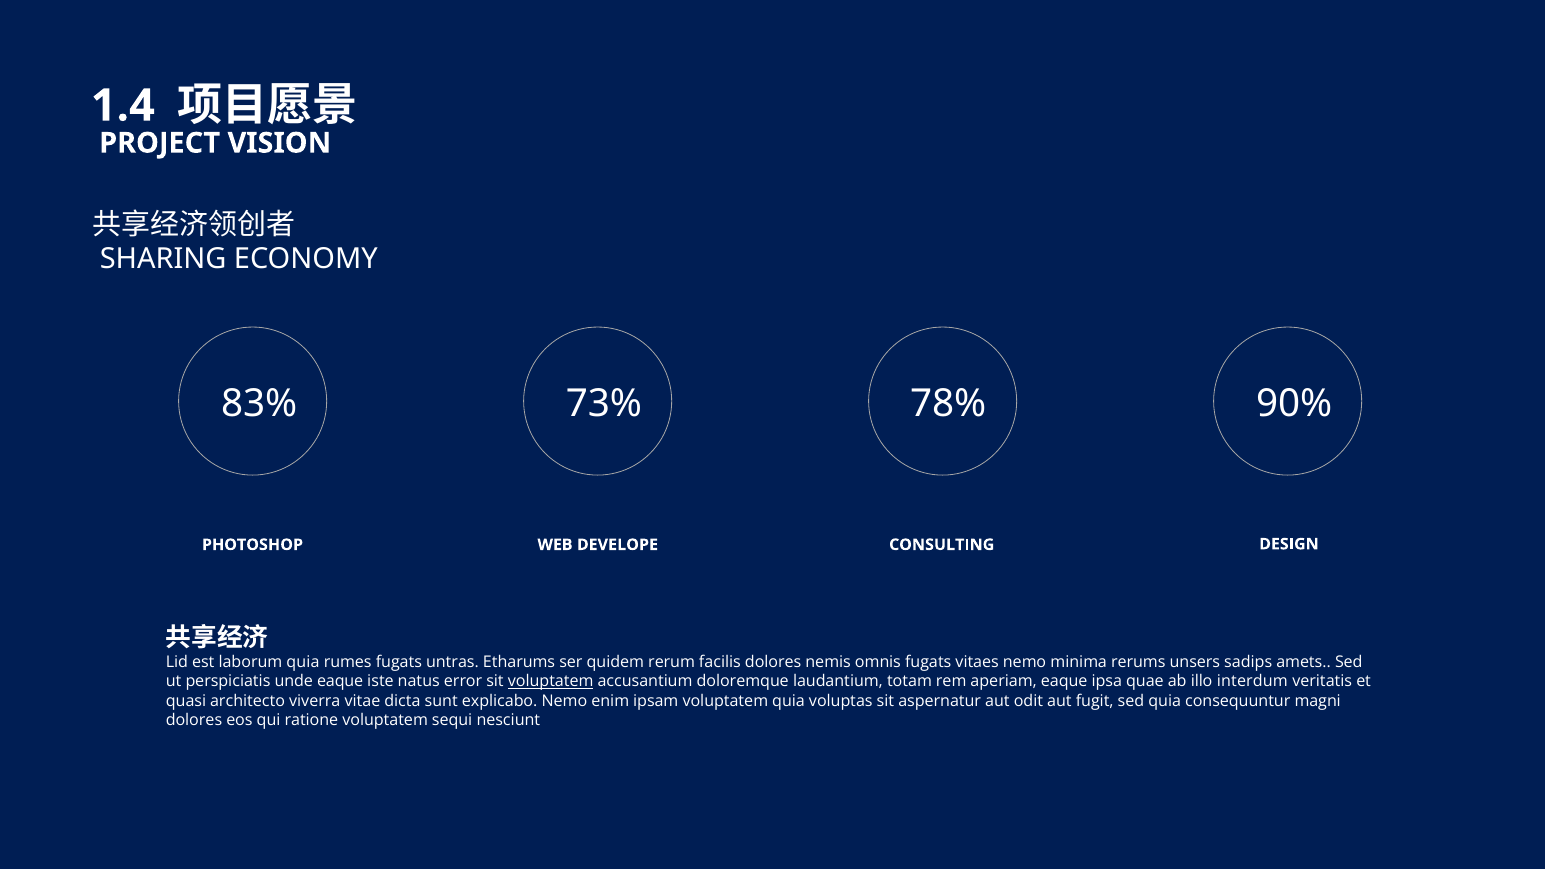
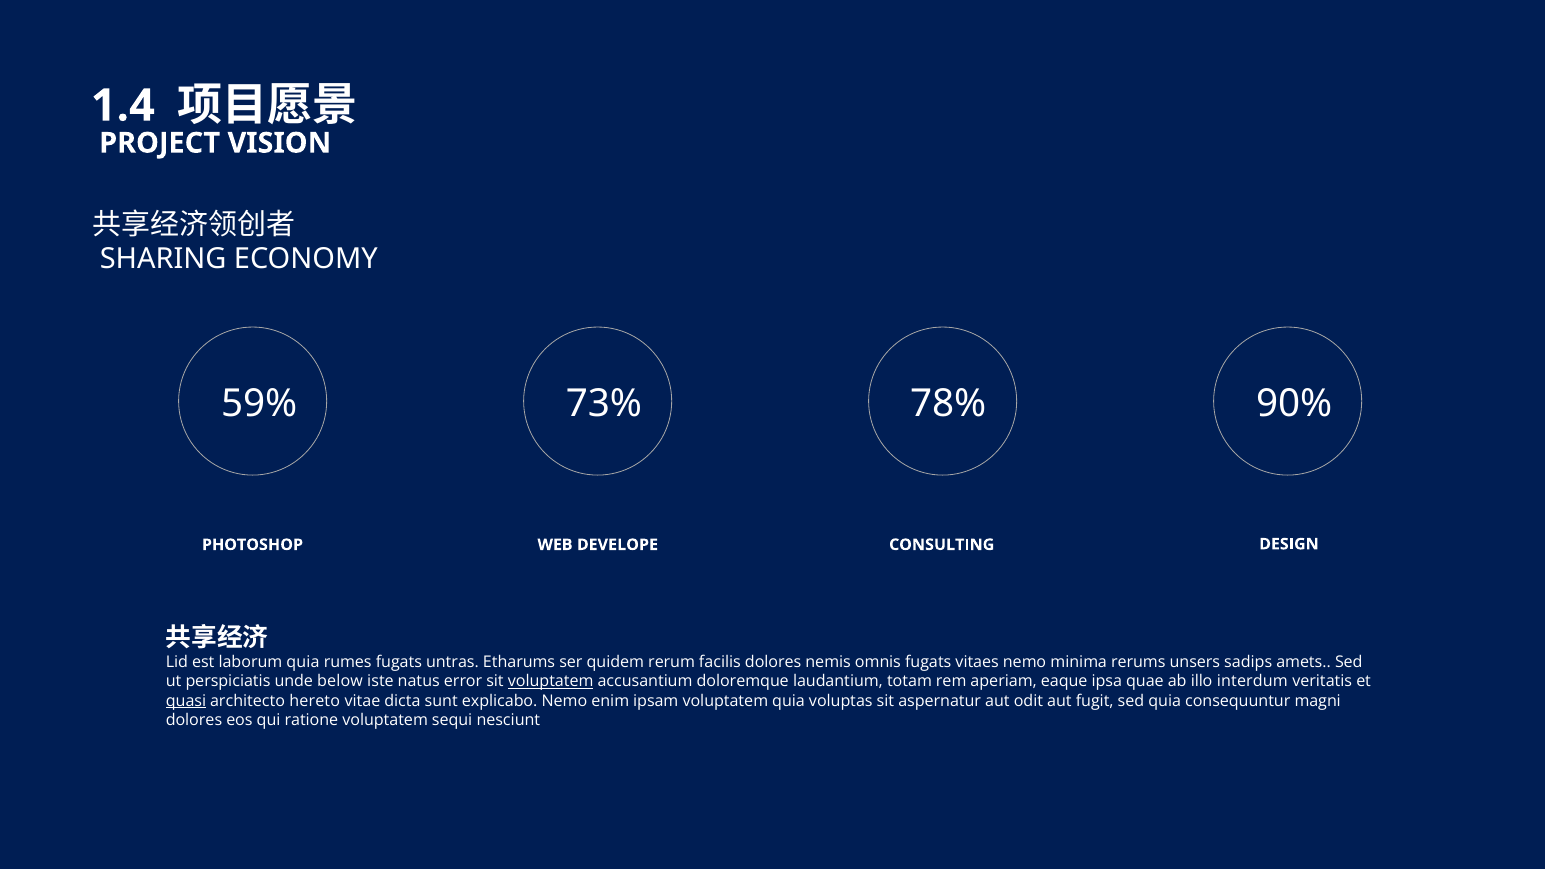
83%: 83% -> 59% (259, 403)
unde eaque: eaque -> below (340, 681)
quasi underline: none -> present (186, 701)
viverra: viverra -> hereto (315, 701)
